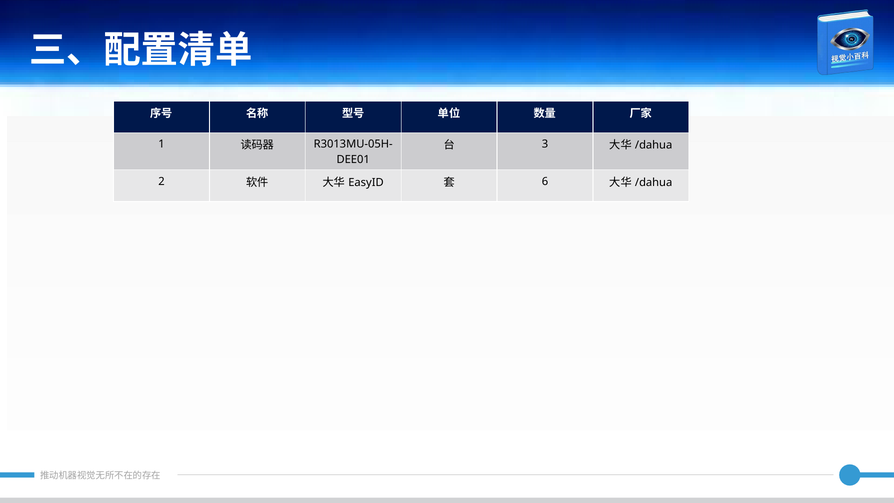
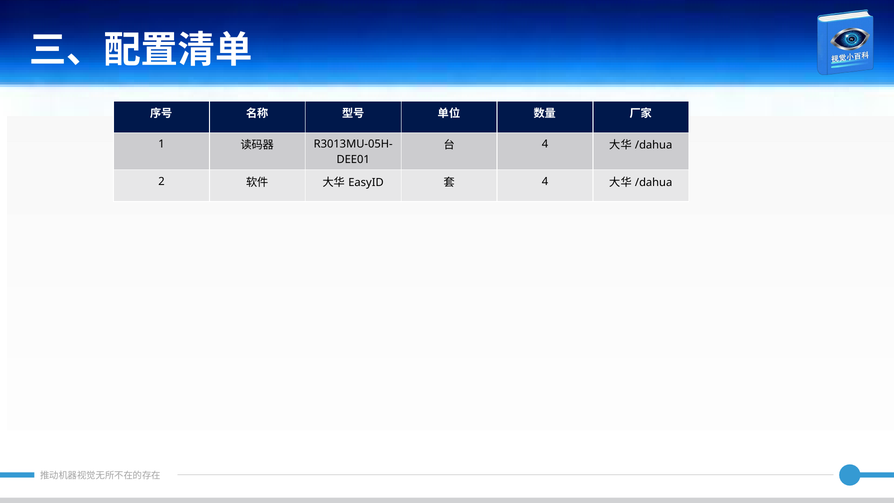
3: 3 -> 4 (545, 144)
6: 6 -> 4 (545, 181)
